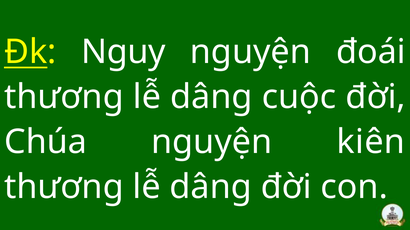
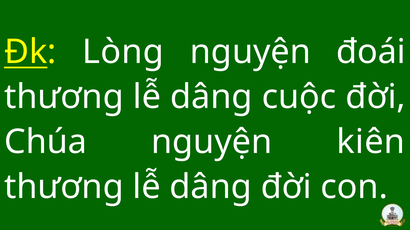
Nguy: Nguy -> Lòng (123, 52)
